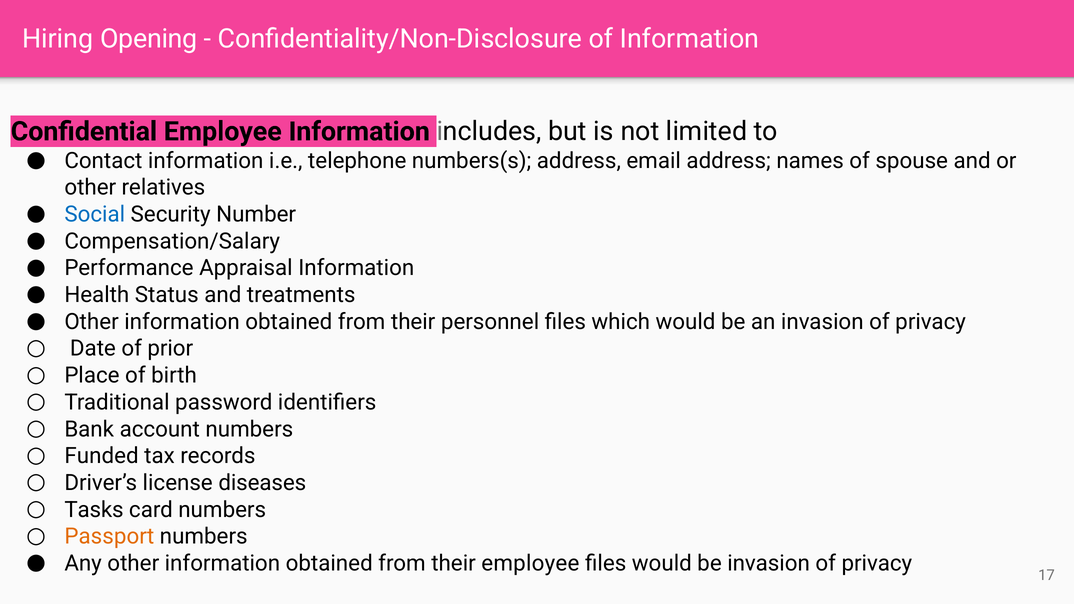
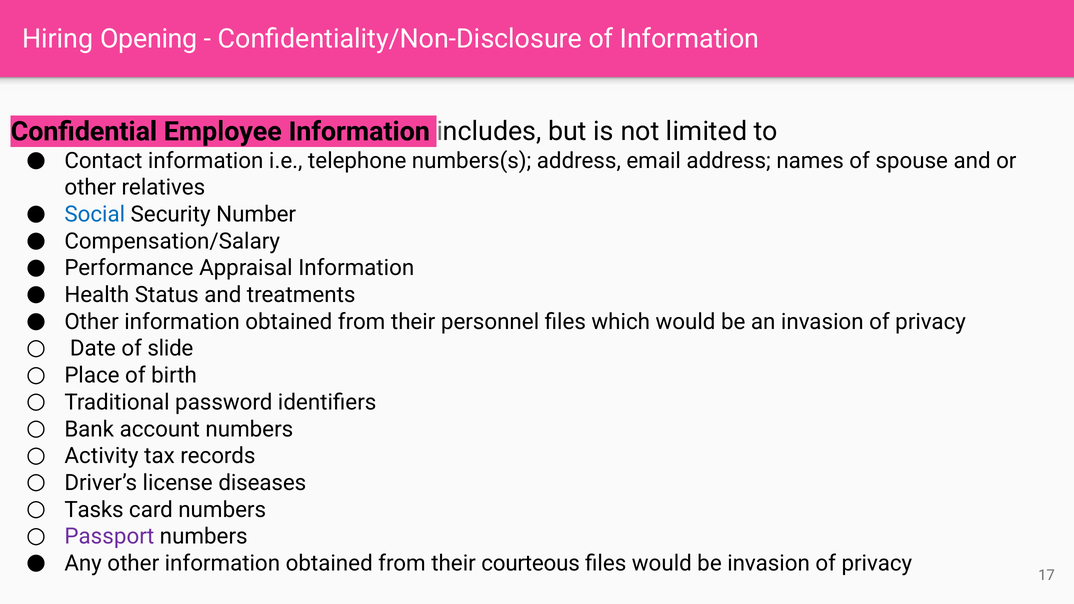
prior: prior -> slide (170, 349)
Funded: Funded -> Activity (101, 456)
Passport colour: orange -> purple (109, 537)
their employee: employee -> courteous (531, 563)
